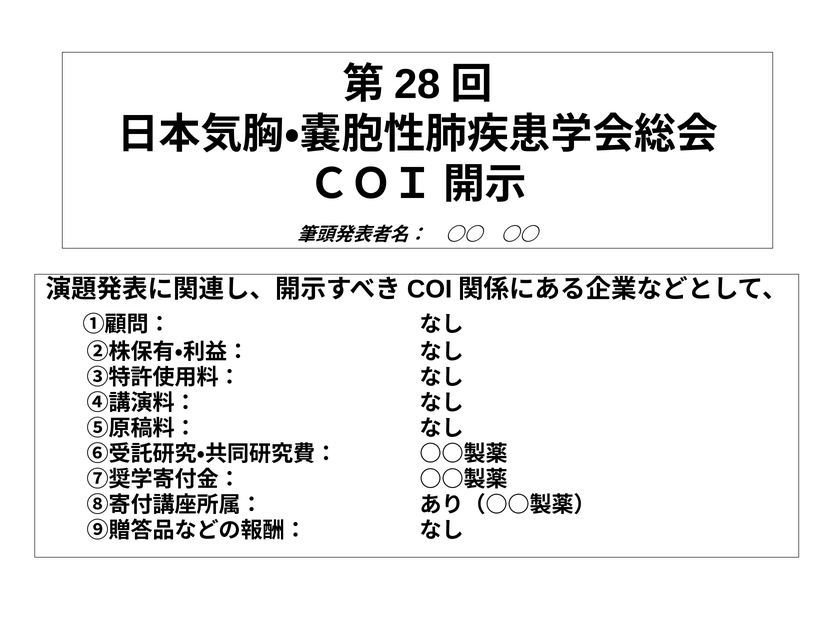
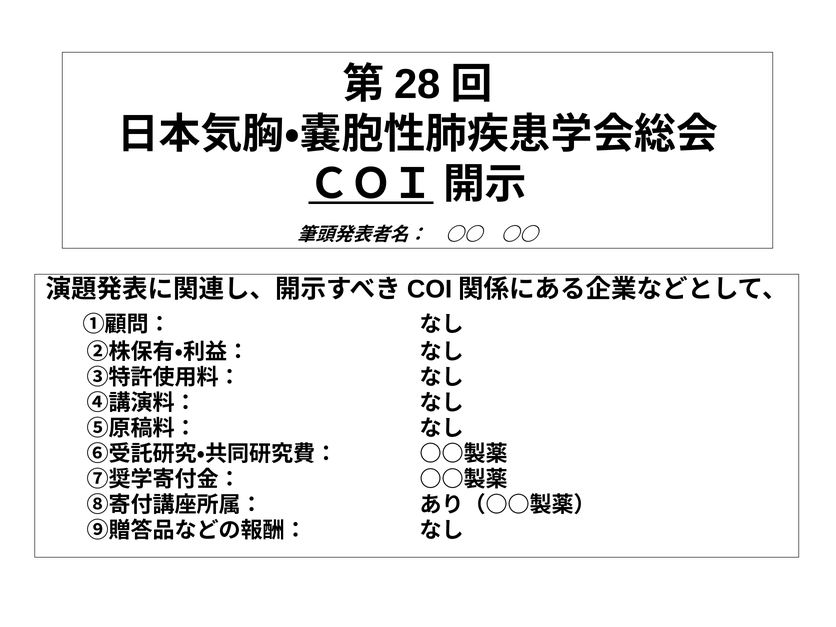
ＣＯＩ underline: none -> present (371, 185)
